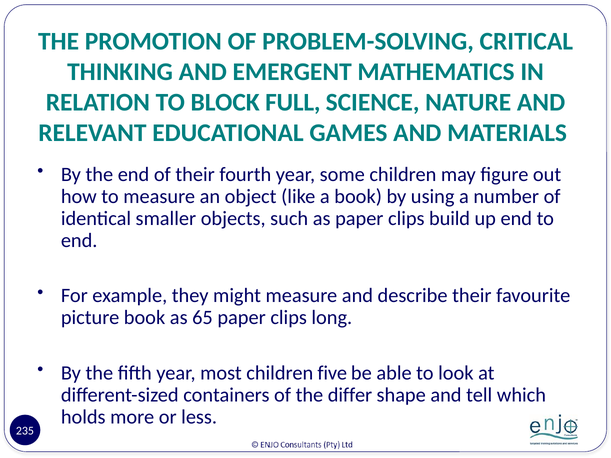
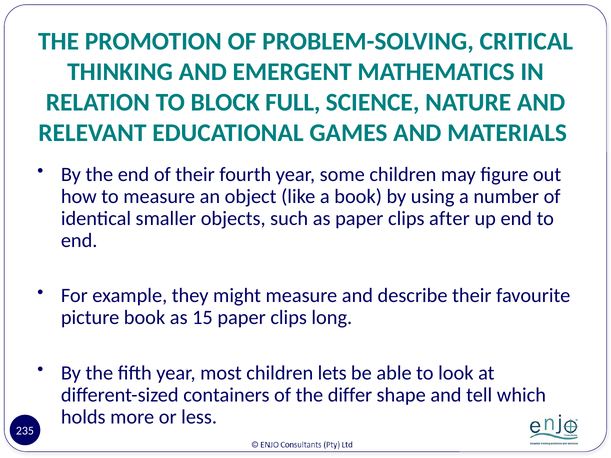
build: build -> after (449, 219)
65: 65 -> 15 (202, 318)
five: five -> lets (332, 373)
